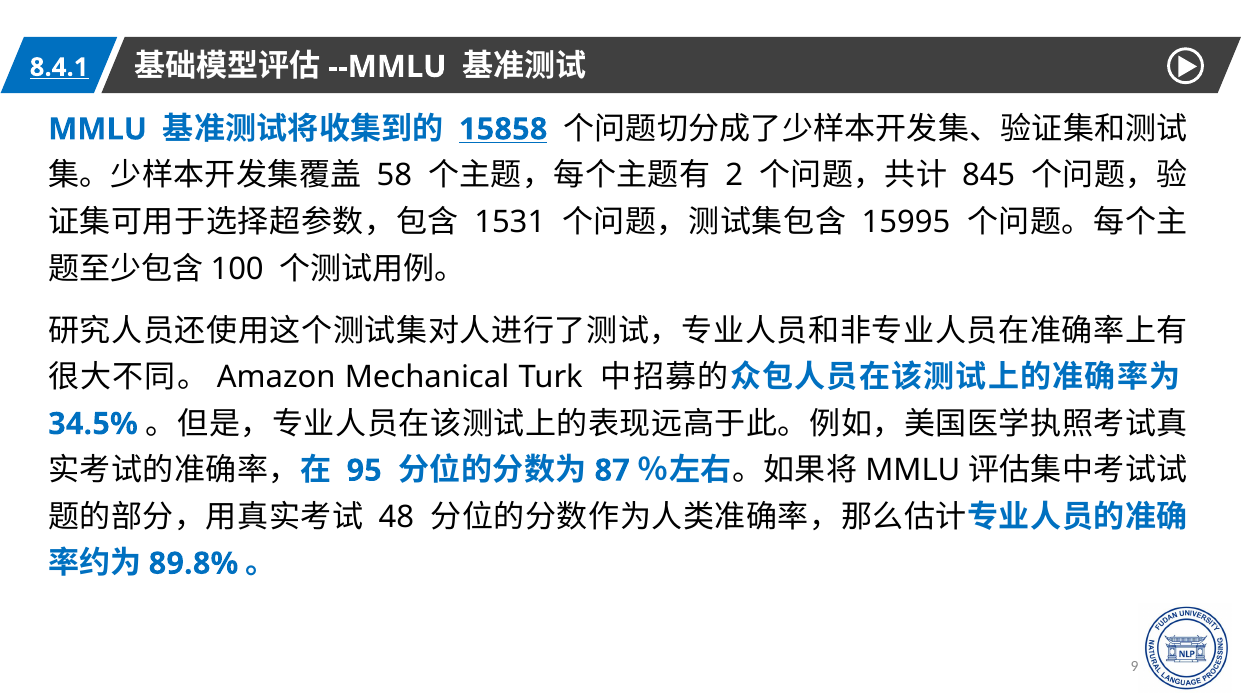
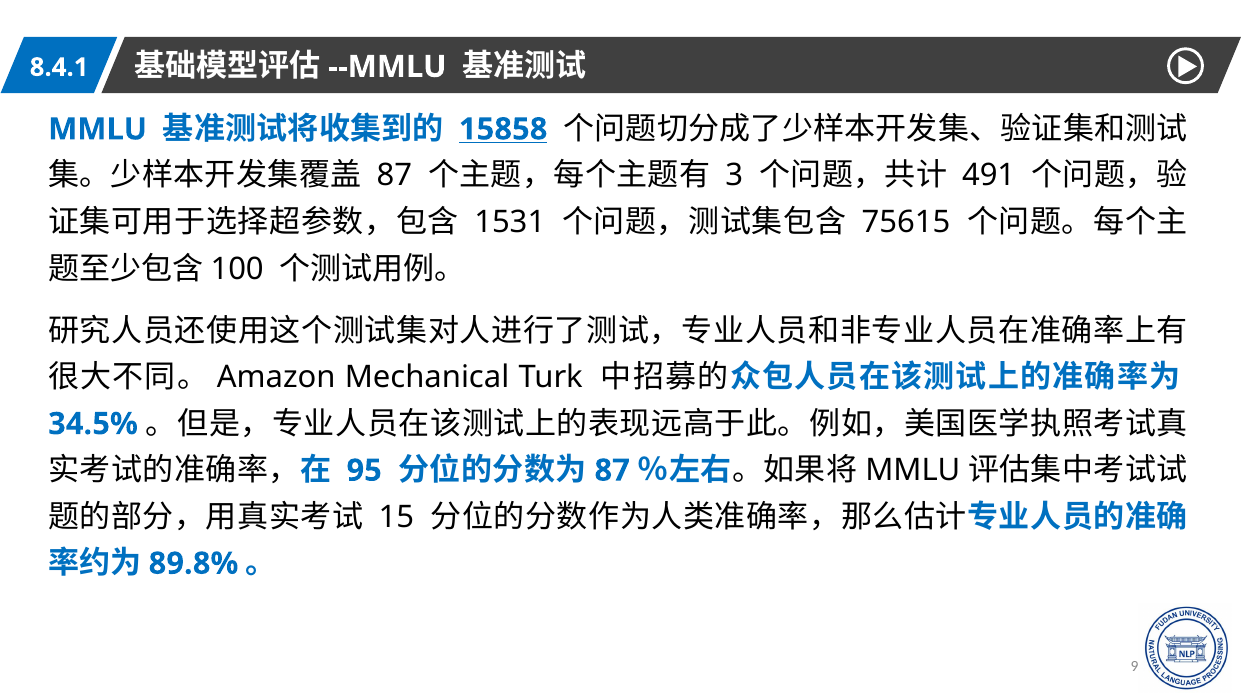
8.4.1 underline: present -> none (59, 67)
58: 58 -> 87 (394, 176)
2: 2 -> 3 (734, 176)
845: 845 -> 491 (989, 176)
15995: 15995 -> 75615 (906, 222)
48: 48 -> 15 (396, 517)
